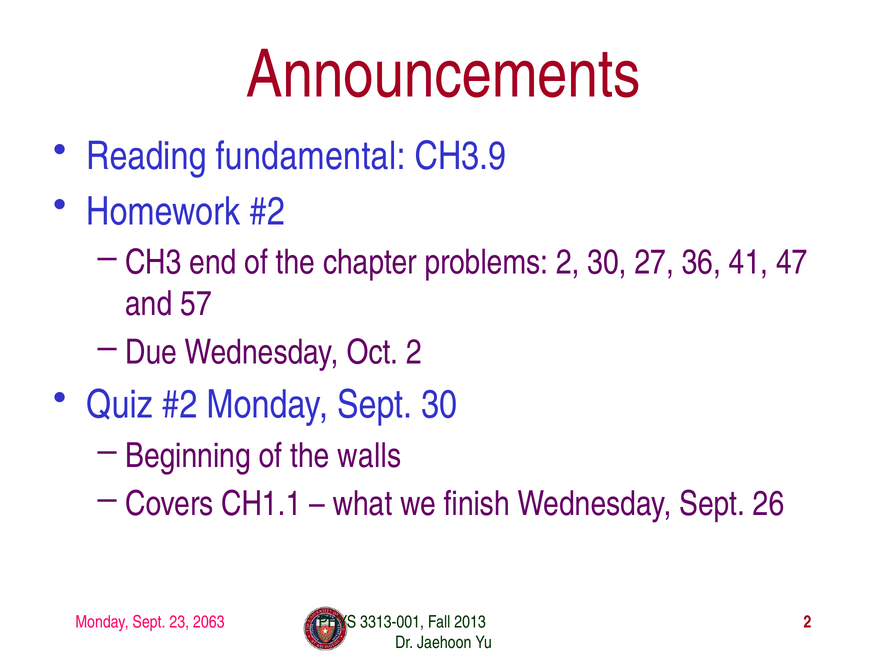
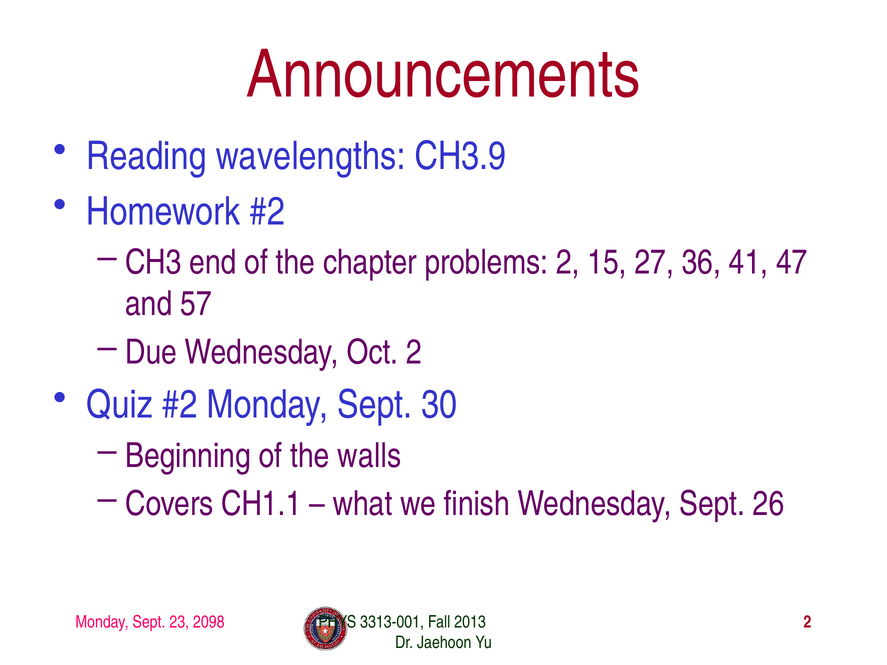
fundamental: fundamental -> wavelengths (311, 156)
2 30: 30 -> 15 (607, 263)
2063: 2063 -> 2098 (209, 622)
